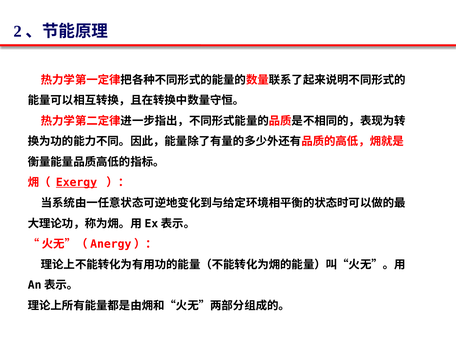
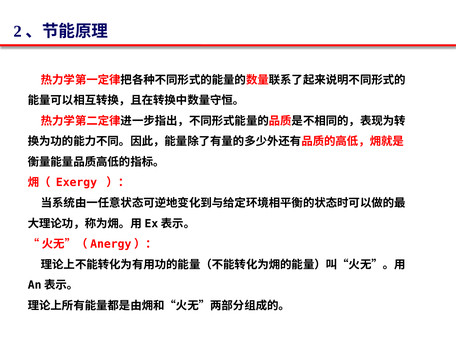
Exergy underline: present -> none (76, 183)
